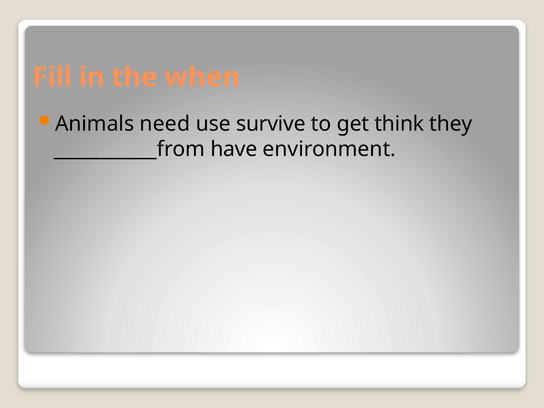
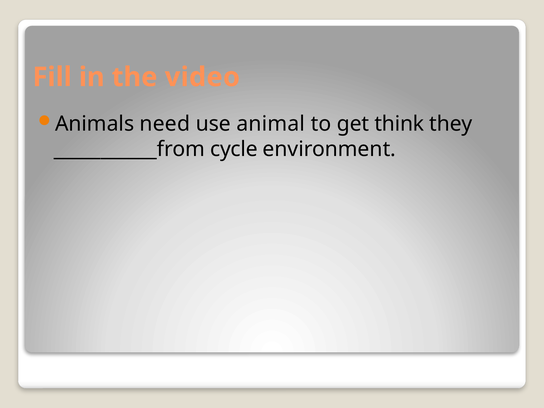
when: when -> video (202, 77)
survive: survive -> animal (271, 124)
have: have -> cycle (234, 149)
